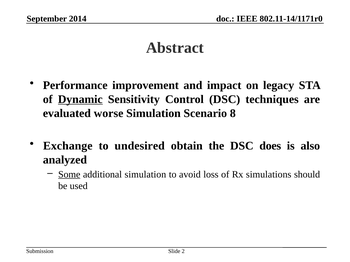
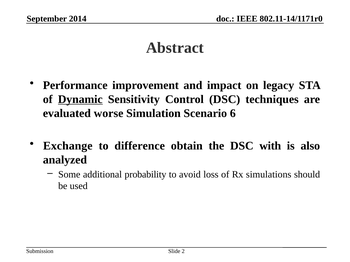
8: 8 -> 6 (233, 113)
undesired: undesired -> difference (140, 146)
does: does -> with (270, 146)
Some underline: present -> none (69, 175)
additional simulation: simulation -> probability (145, 175)
